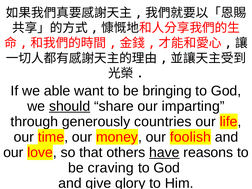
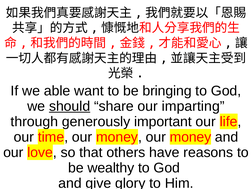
countries: countries -> important (163, 122)
money our foolish: foolish -> money (191, 137)
have underline: present -> none (164, 152)
craving: craving -> wealthy (111, 168)
